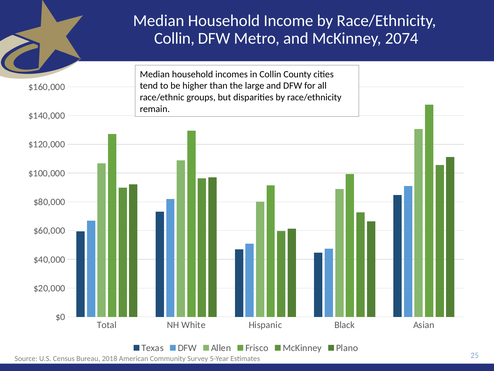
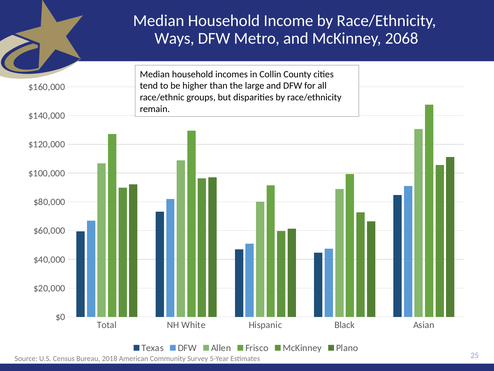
Collin: Collin -> Ways (174, 38)
2074: 2074 -> 2068 (402, 38)
